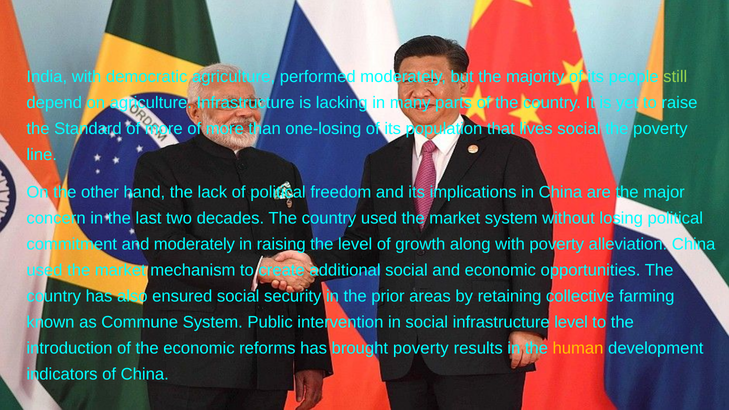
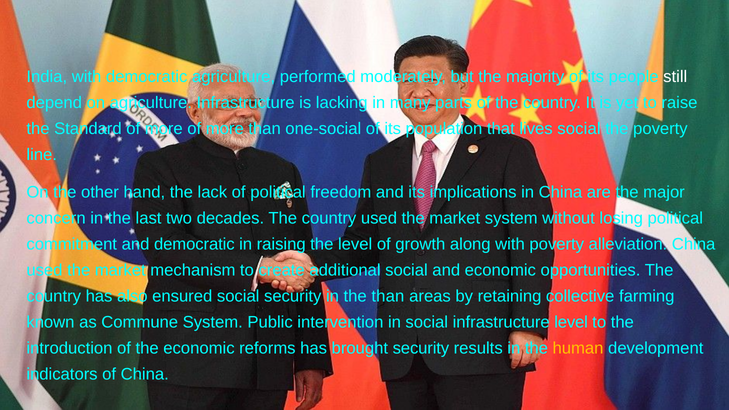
still colour: light green -> white (675, 77)
one-losing: one-losing -> one-social (323, 129)
and moderately: moderately -> democratic (194, 244)
the prior: prior -> than (388, 296)
brought poverty: poverty -> security (421, 348)
